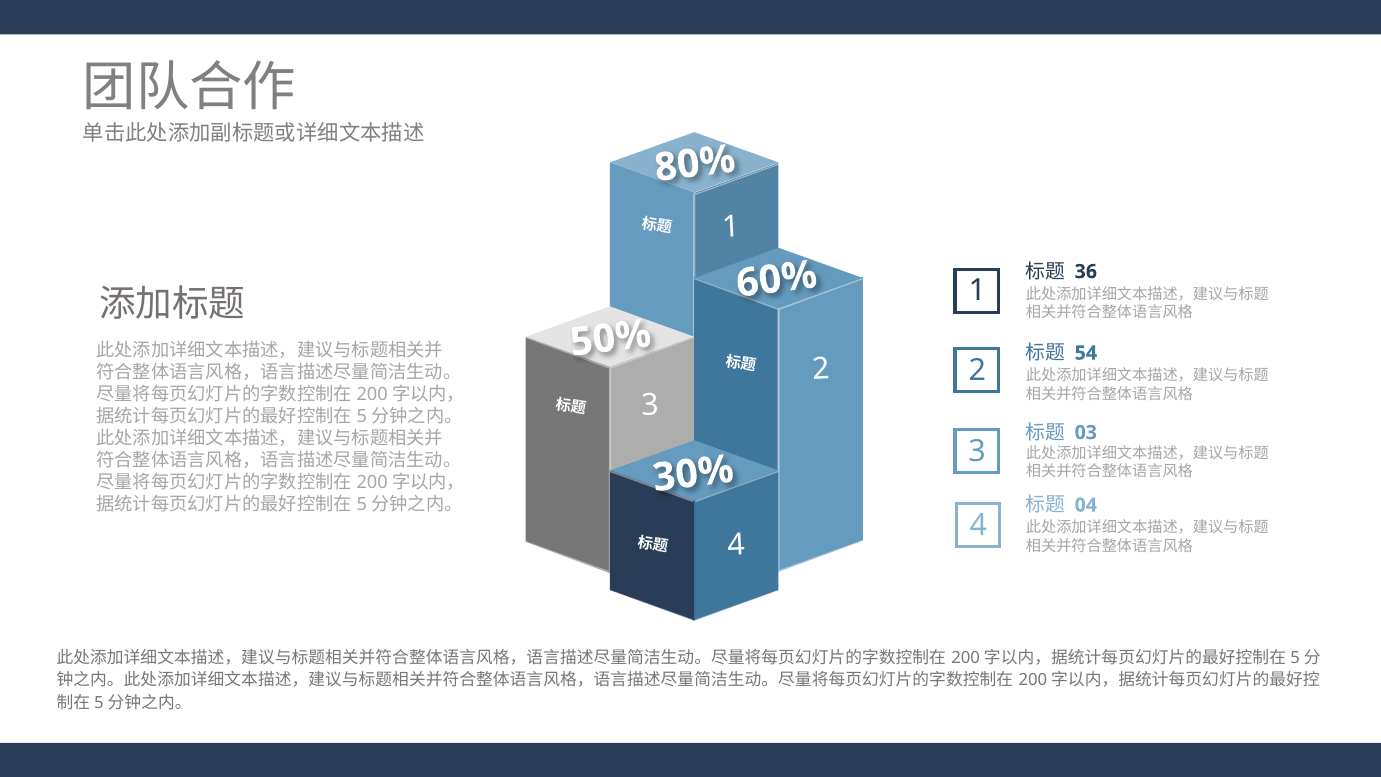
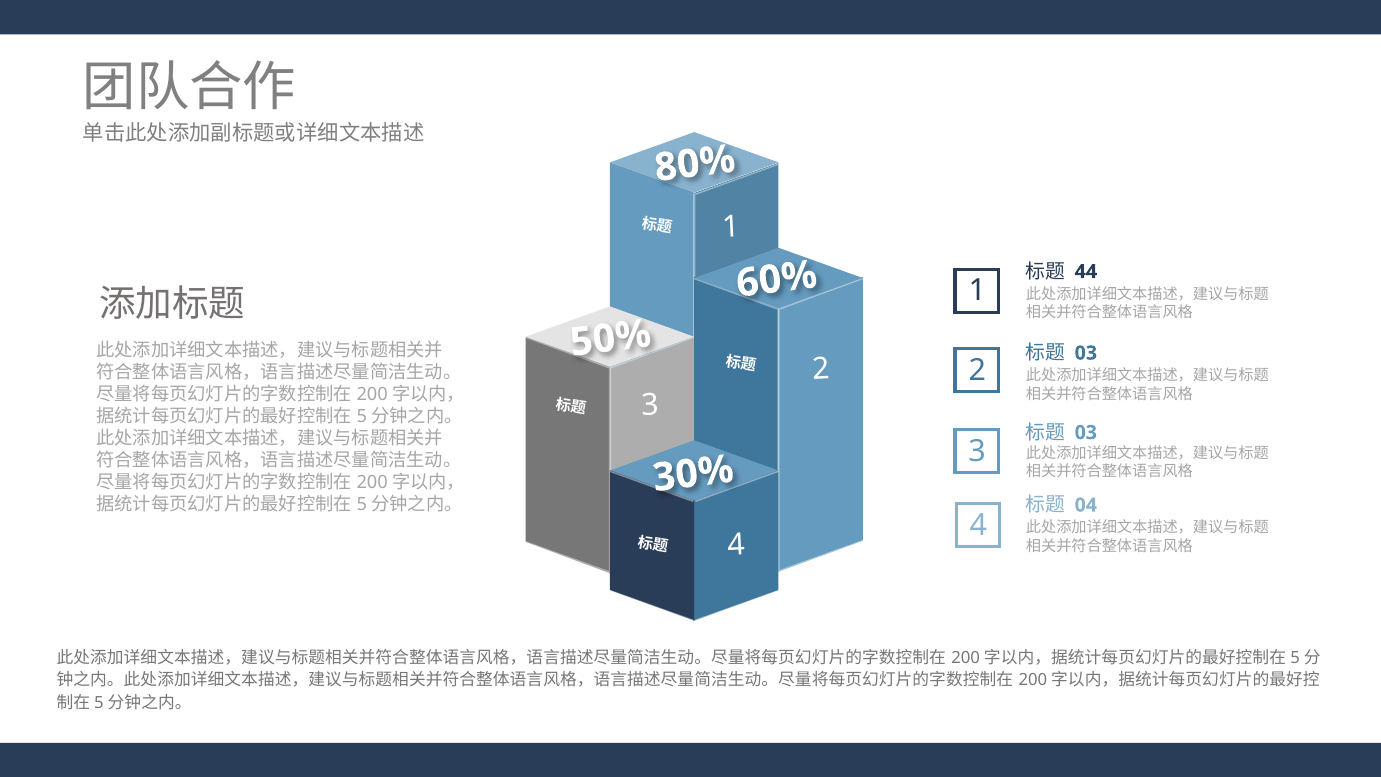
36: 36 -> 44 (1086, 272)
54: 54 -> 03 (1086, 353)
